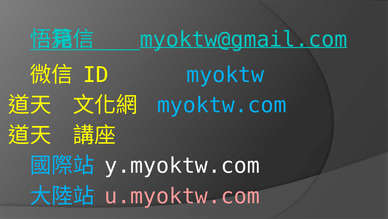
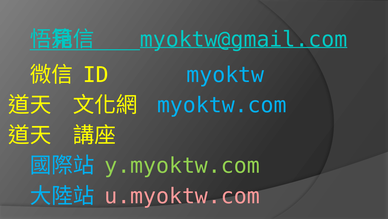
y.myoktw.com colour: white -> light green (182, 165)
